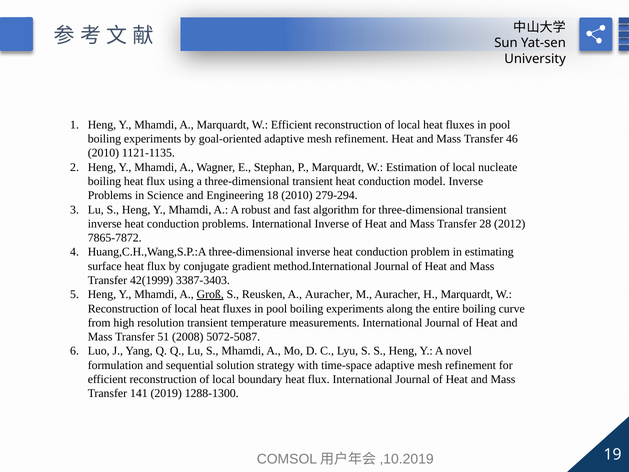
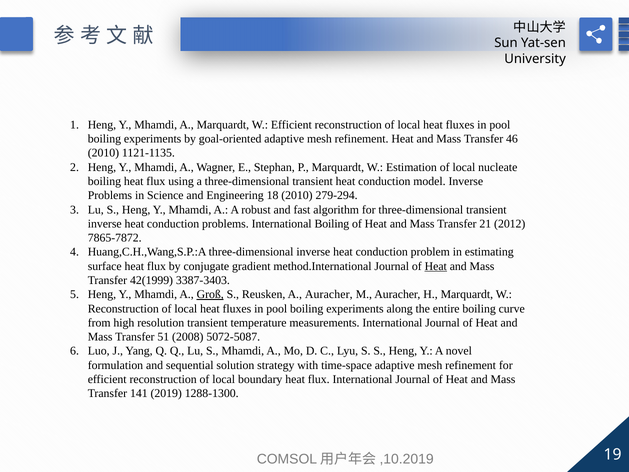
International Inverse: Inverse -> Boiling (332, 224)
28: 28 -> 21 (485, 224)
Heat underline: none -> present (436, 266)
